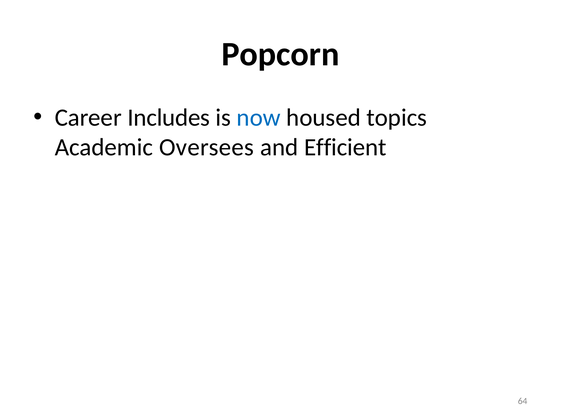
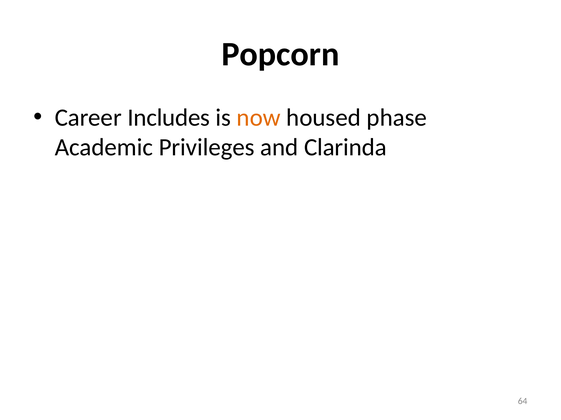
now colour: blue -> orange (259, 118)
topics: topics -> phase (397, 118)
Oversees: Oversees -> Privileges (207, 148)
Efficient: Efficient -> Clarinda (345, 148)
